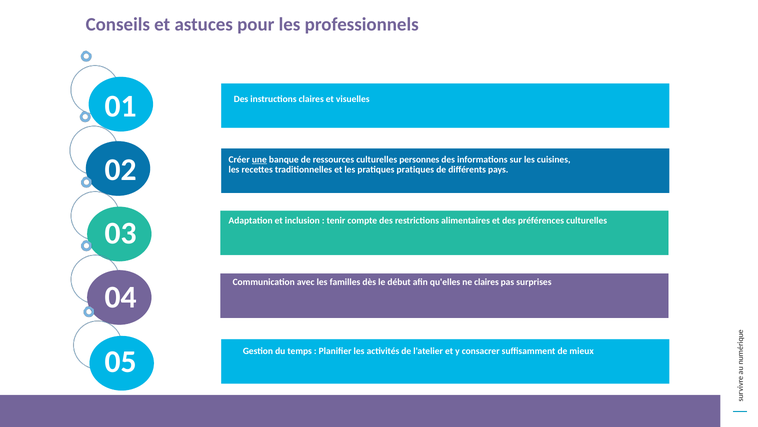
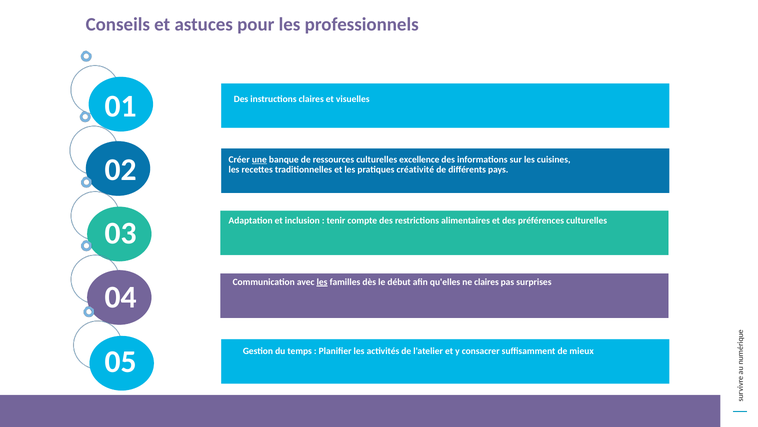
personnes: personnes -> excellence (419, 159)
pratiques pratiques: pratiques -> créativité (415, 170)
les underline: none -> present (322, 282)
